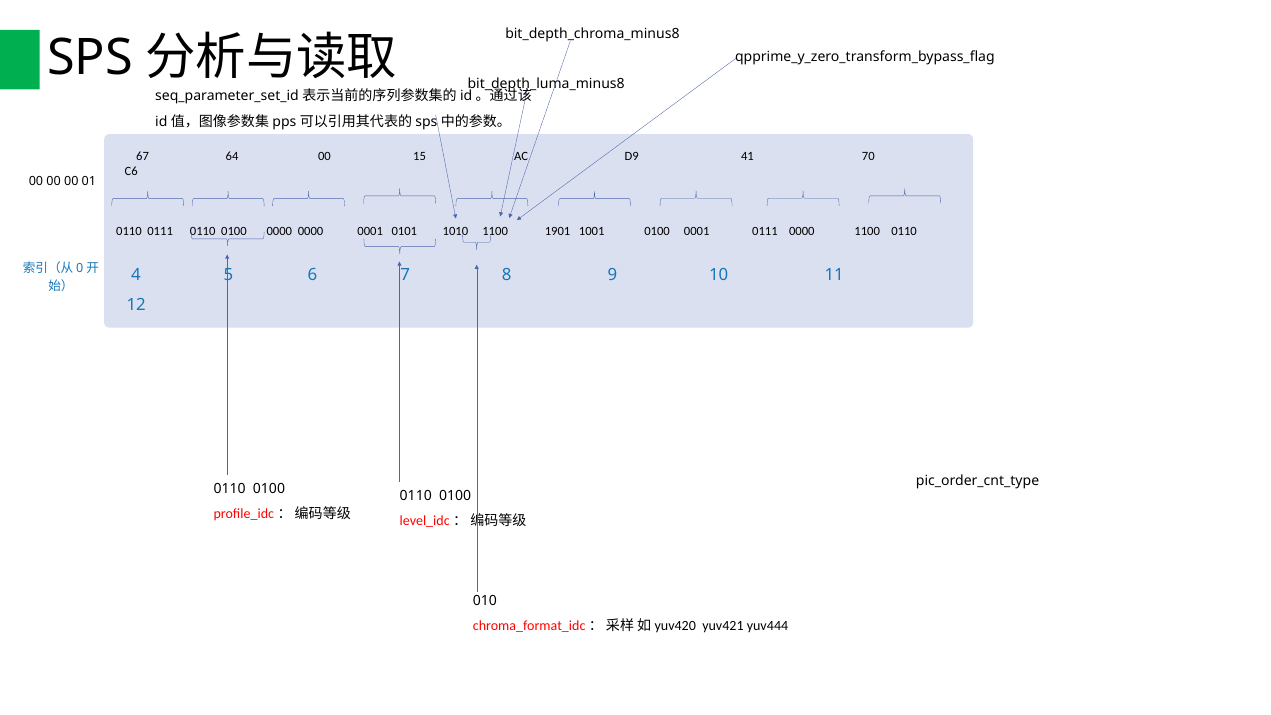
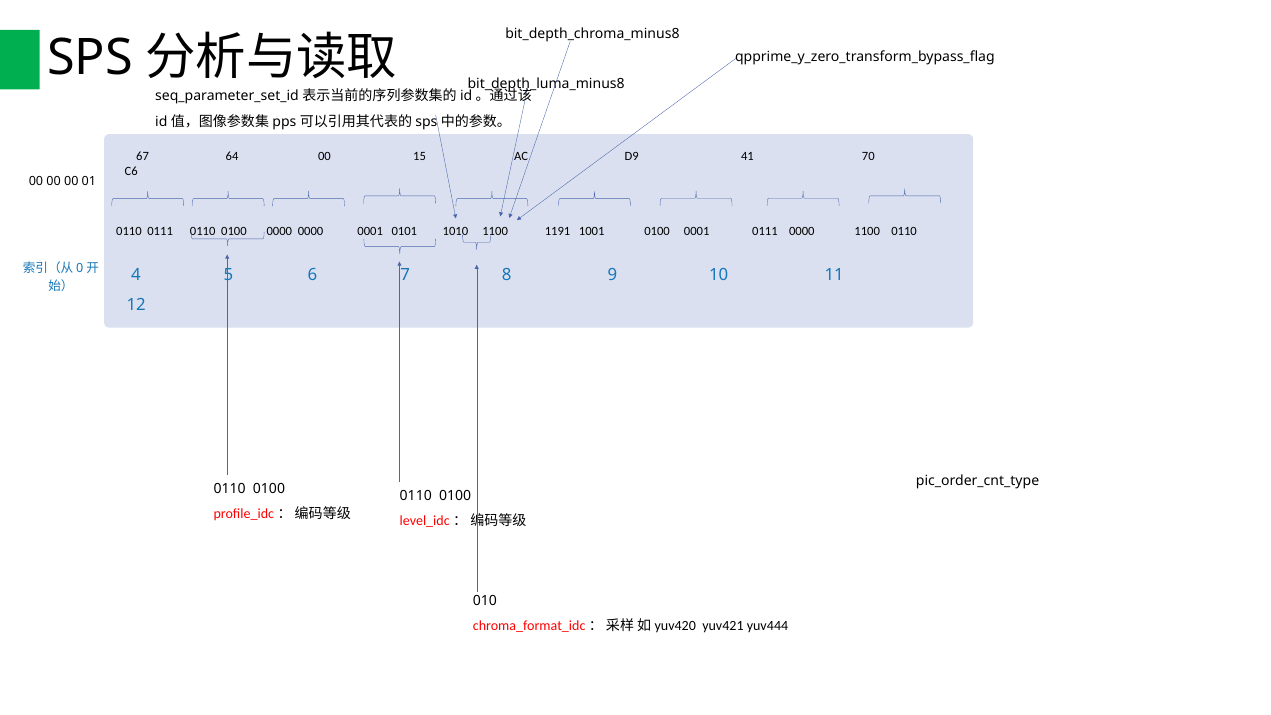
1901: 1901 -> 1191 (558, 232)
